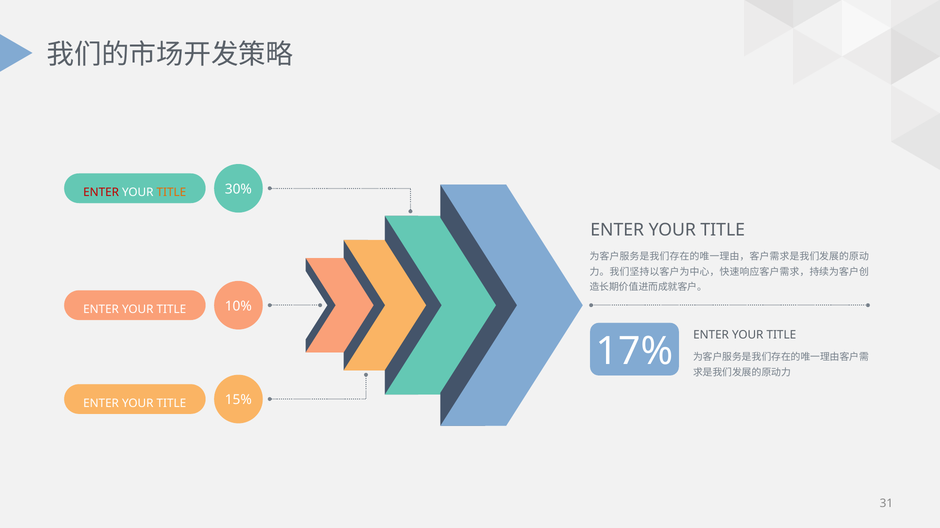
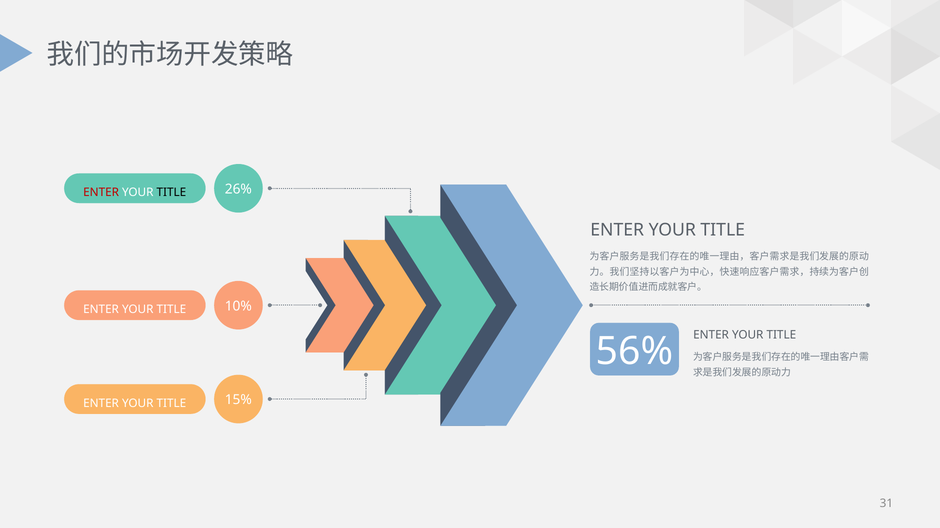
30%: 30% -> 26% (238, 189)
TITLE colour: orange -> black (171, 193)
17%: 17% -> 56% (635, 352)
